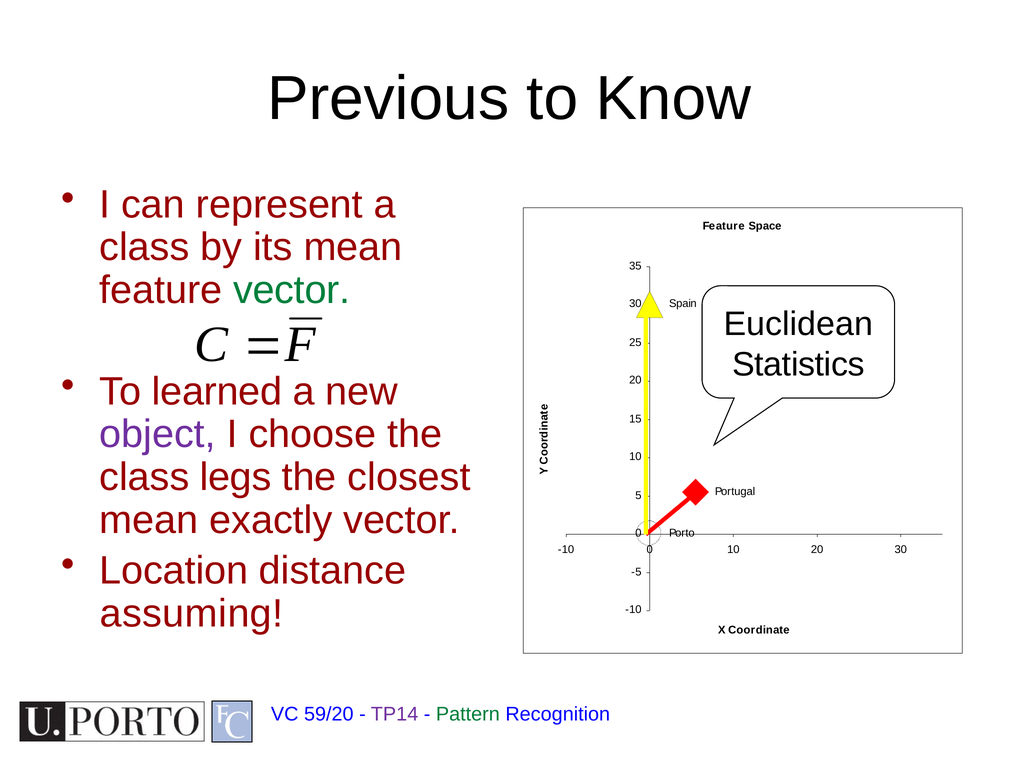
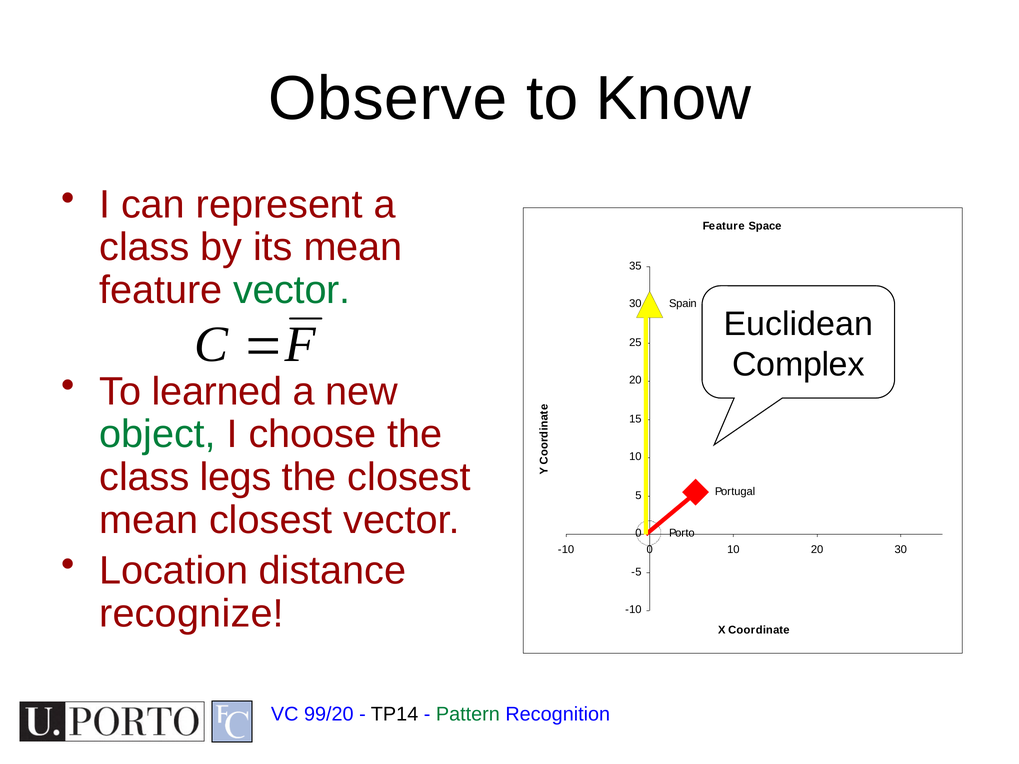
Previous: Previous -> Observe (388, 99)
Statistics: Statistics -> Complex (798, 365)
object colour: purple -> green (158, 435)
mean exactly: exactly -> closest (271, 520)
assuming: assuming -> recognize (192, 614)
59/20: 59/20 -> 99/20 (329, 714)
TP14 colour: purple -> black (395, 714)
